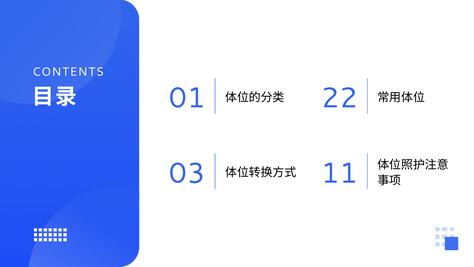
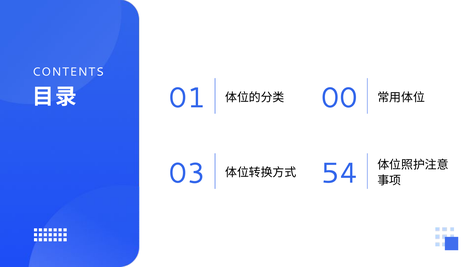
22: 22 -> 00 (339, 98)
11: 11 -> 54 (339, 173)
